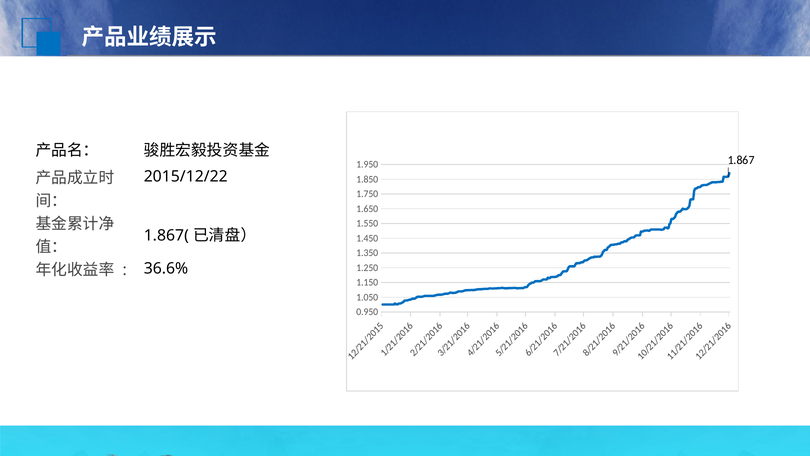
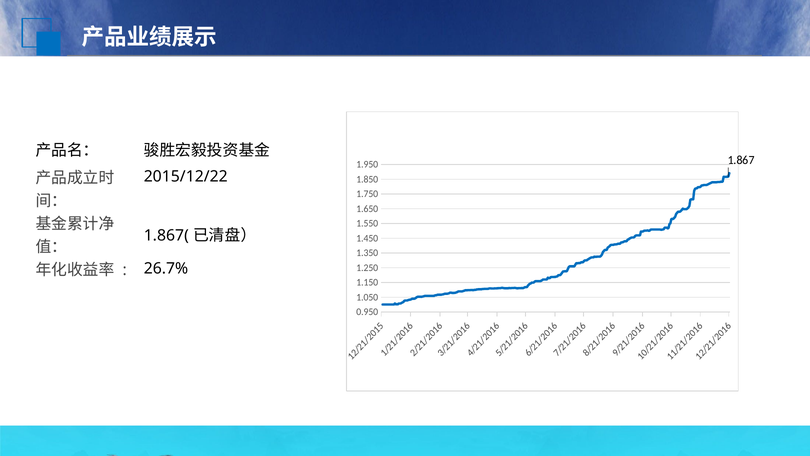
36.6%: 36.6% -> 26.7% (166, 268)
